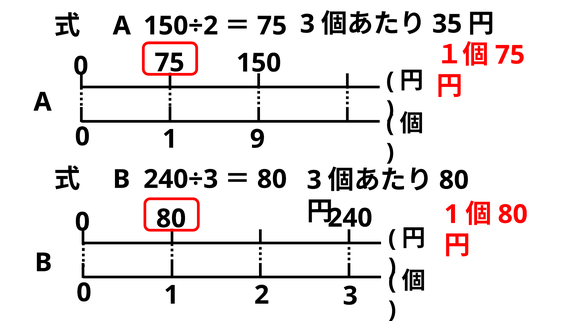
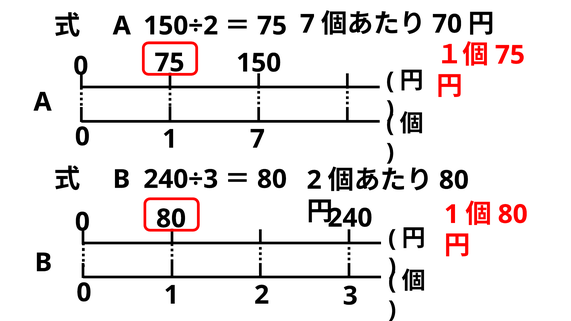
75 3: 3 -> 7 (307, 24)
35: 35 -> 70 (447, 24)
1 9: 9 -> 7 (257, 139)
80 3: 3 -> 2 (314, 180)
